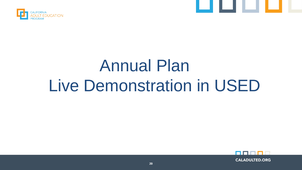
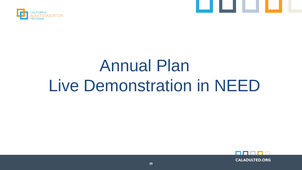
USED: USED -> NEED (237, 86)
